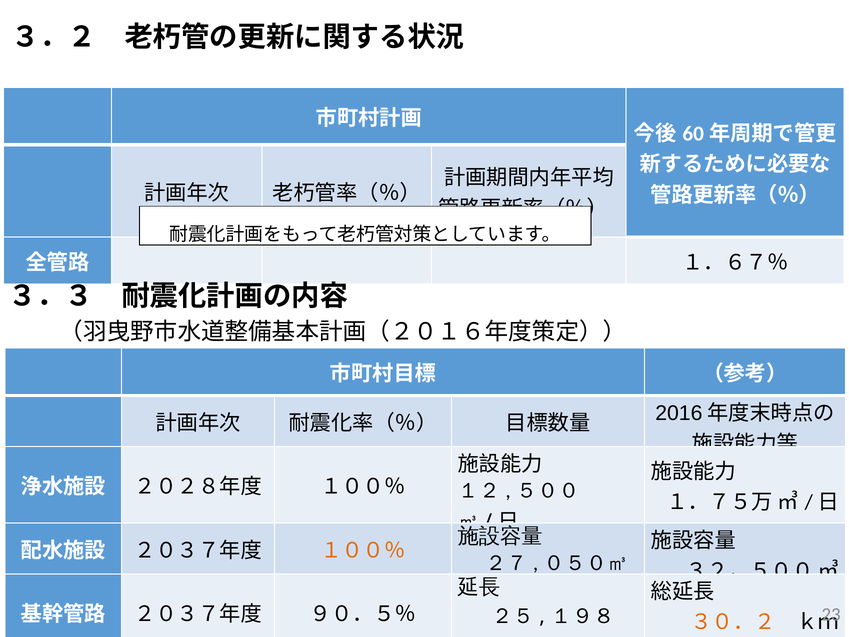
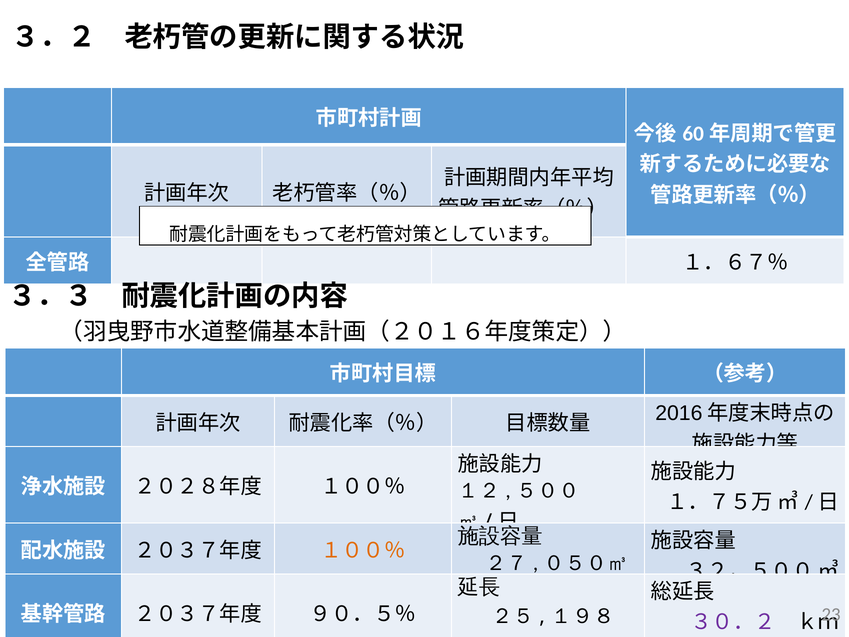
３０．２ colour: orange -> purple (733, 622)
